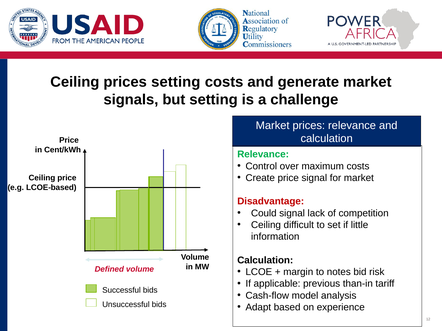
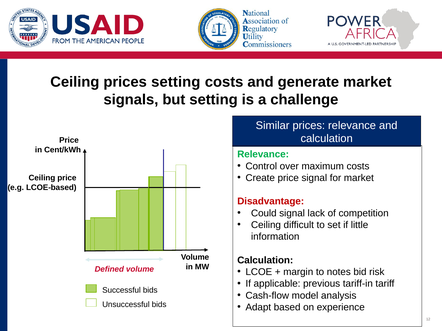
Market: Market -> Similar (273, 126)
than-in: than-in -> tariff-in (358, 284)
